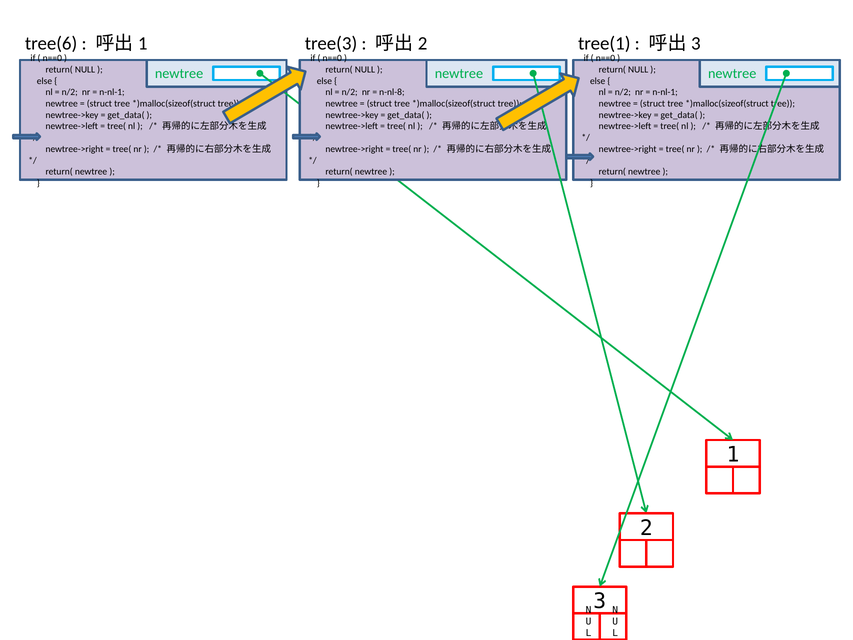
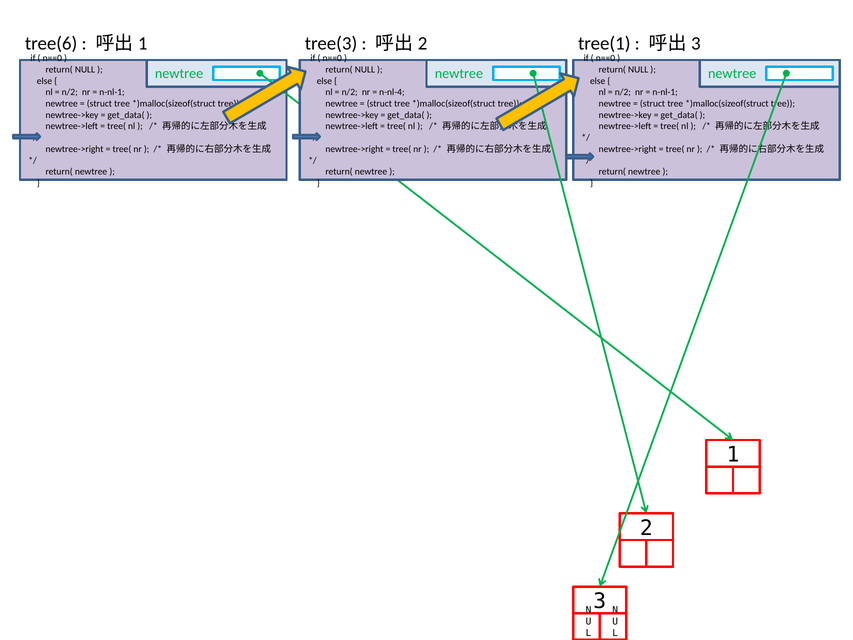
n-nl-8: n-nl-8 -> n-nl-4 (392, 92)
